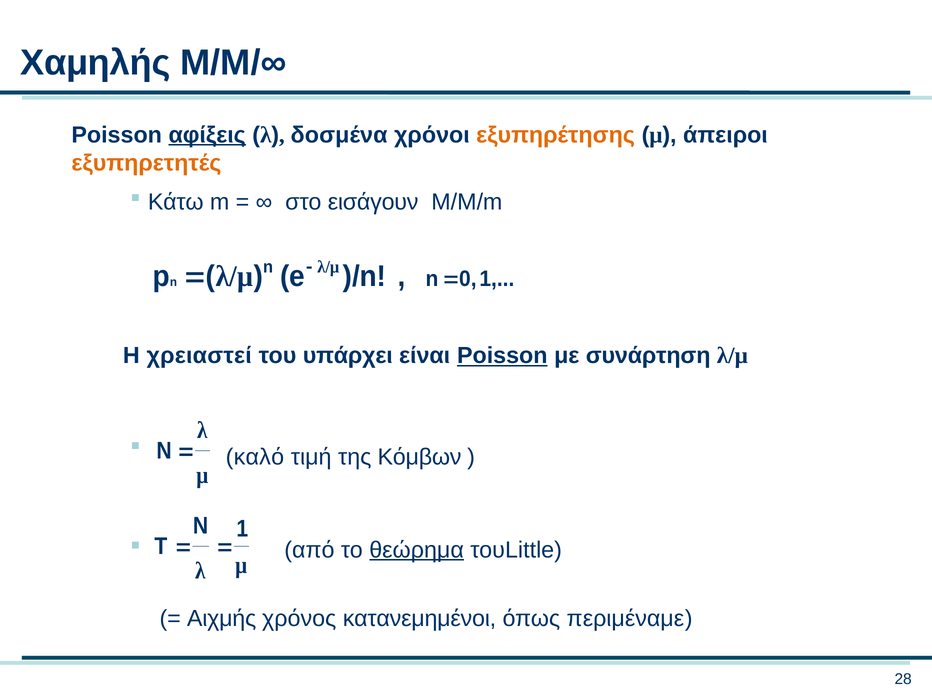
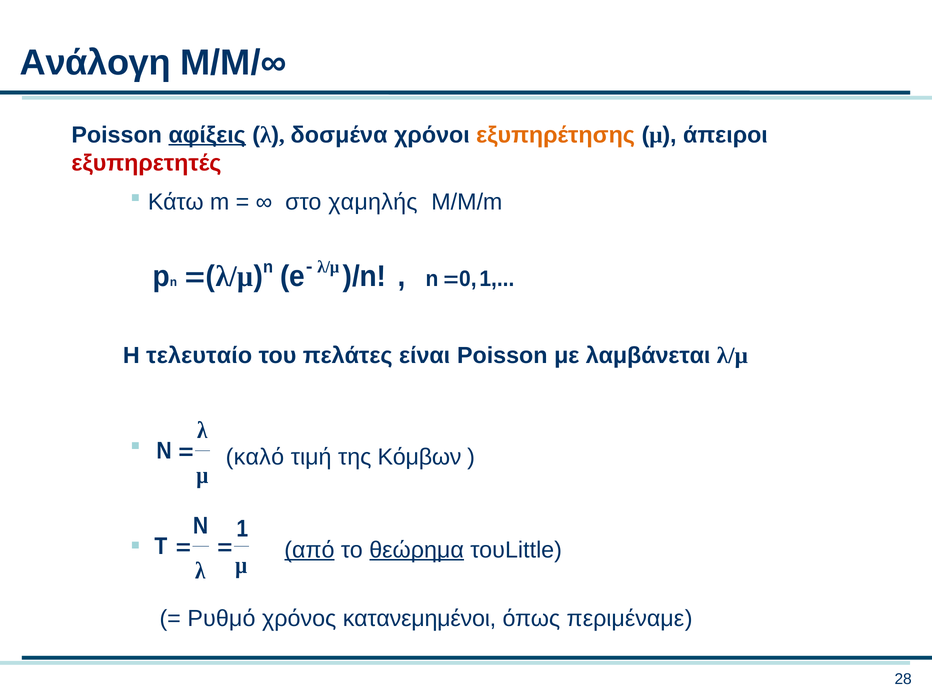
Χαμηλής: Χαμηλής -> Ανάλογη (95, 63)
εξυπηρετητές colour: orange -> red (146, 163)
εισάγουν: εισάγουν -> χαμηλής (373, 202)
χρειαστεί: χρειαστεί -> τελευταίο (199, 356)
υπάρχει: υπάρχει -> πελάτες (348, 356)
Poisson underline: present -> none (502, 356)
συνάρτηση: συνάρτηση -> λαμβάνεται (648, 356)
από underline: none -> present (309, 550)
Αιχμής: Αιχμής -> Ρυθμό (221, 619)
